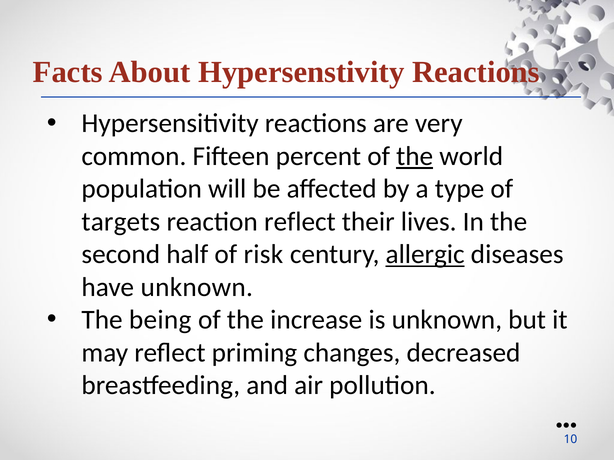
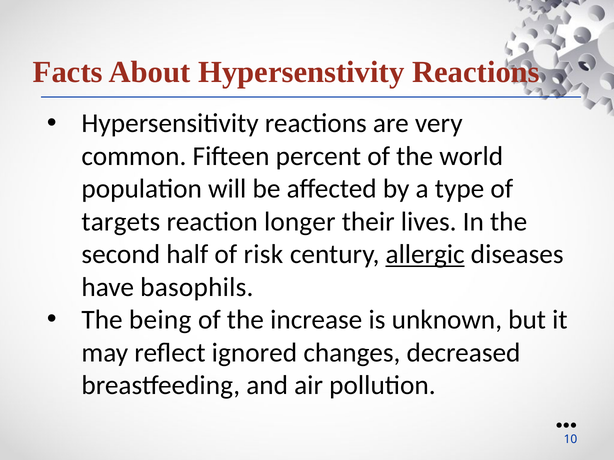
the underline: present -> none (415, 156)
reaction reflect: reflect -> longer (300, 222)
have unknown: unknown -> basophils (197, 287)
priming: priming -> ignored (254, 353)
